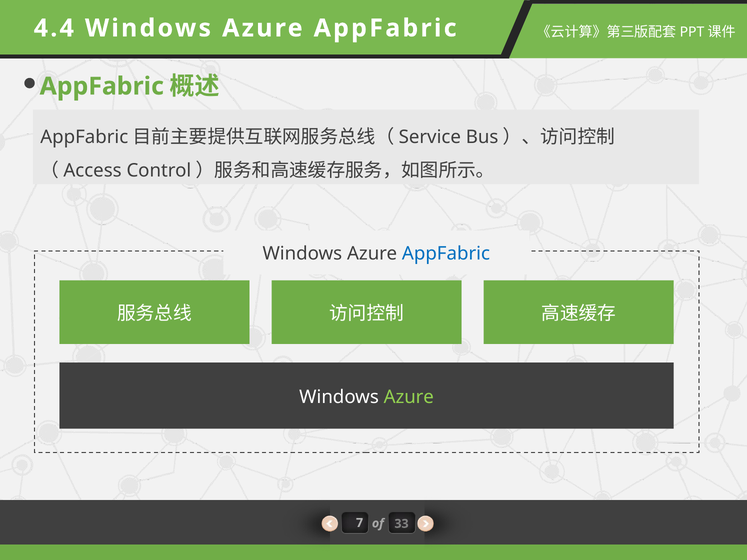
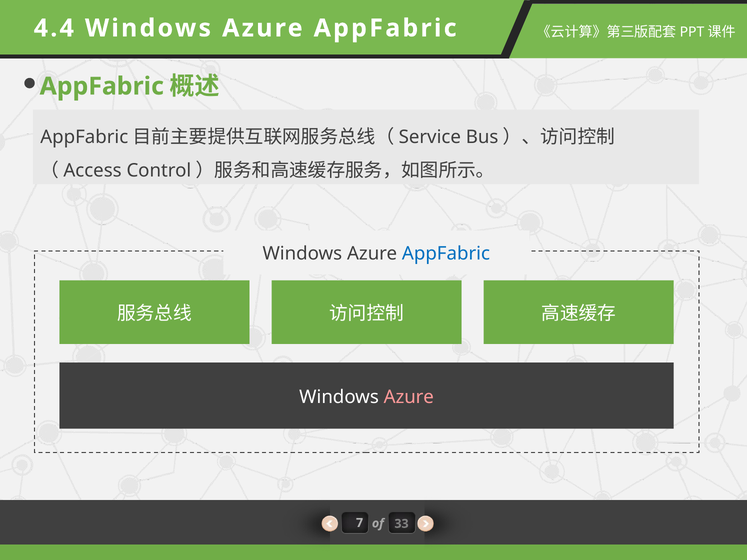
Azure colour: light green -> pink (409, 397)
